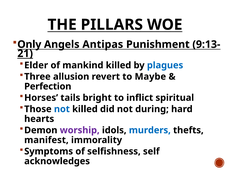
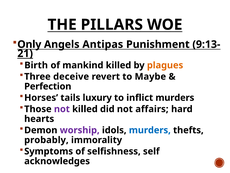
Elder: Elder -> Birth (36, 65)
plagues colour: blue -> orange (165, 65)
allusion: allusion -> deceive (71, 76)
bright: bright -> luxury (97, 97)
inflict spiritual: spiritual -> murders (175, 97)
not colour: blue -> purple (62, 109)
during: during -> affairs (152, 109)
manifest: manifest -> probably (46, 140)
